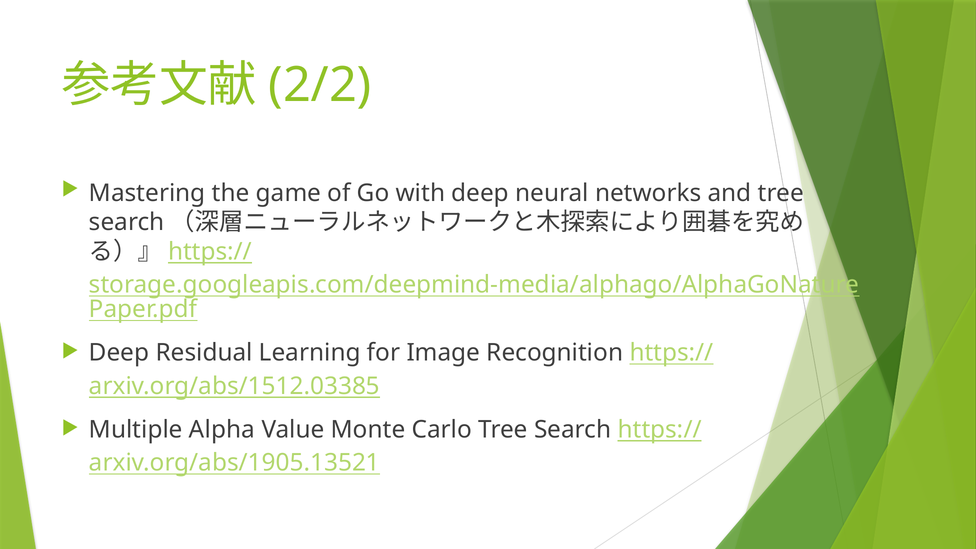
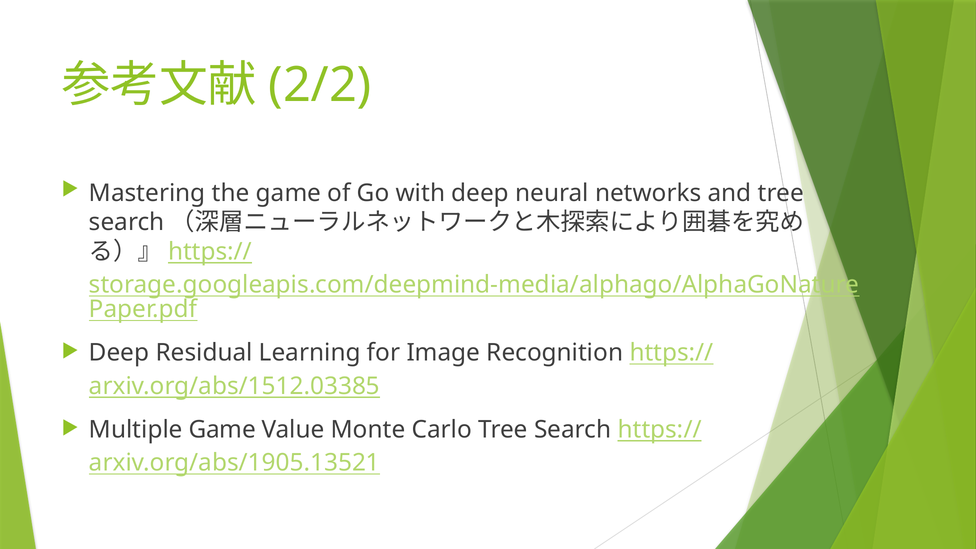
Multiple Alpha: Alpha -> Game (222, 430)
